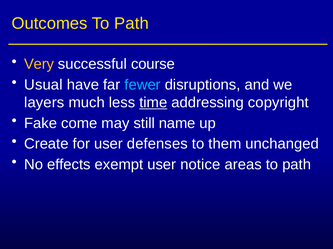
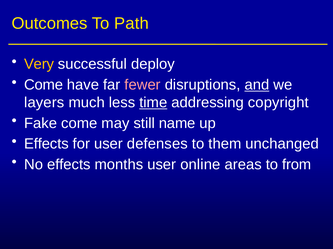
course: course -> deploy (153, 64)
Usual: Usual -> Come (44, 85)
fewer colour: light blue -> pink (143, 85)
and underline: none -> present (257, 85)
Create: Create -> Effects (46, 144)
exempt: exempt -> months (119, 165)
notice: notice -> online (200, 165)
areas to path: path -> from (297, 165)
